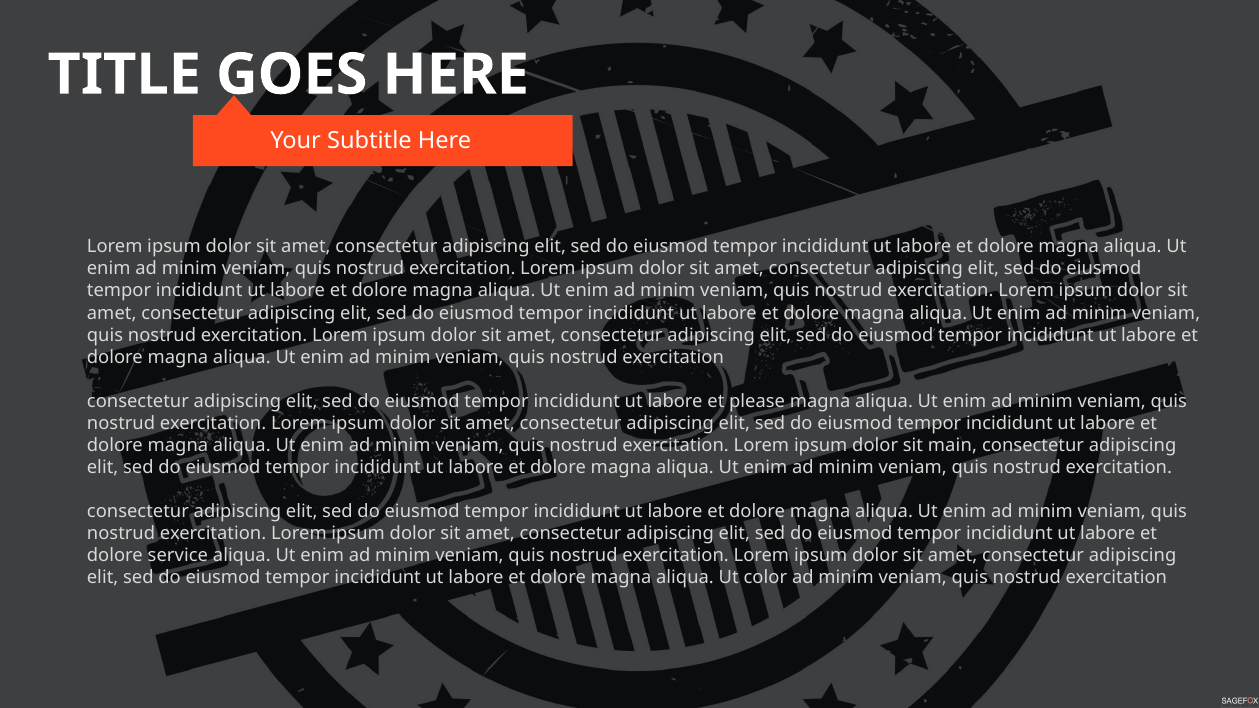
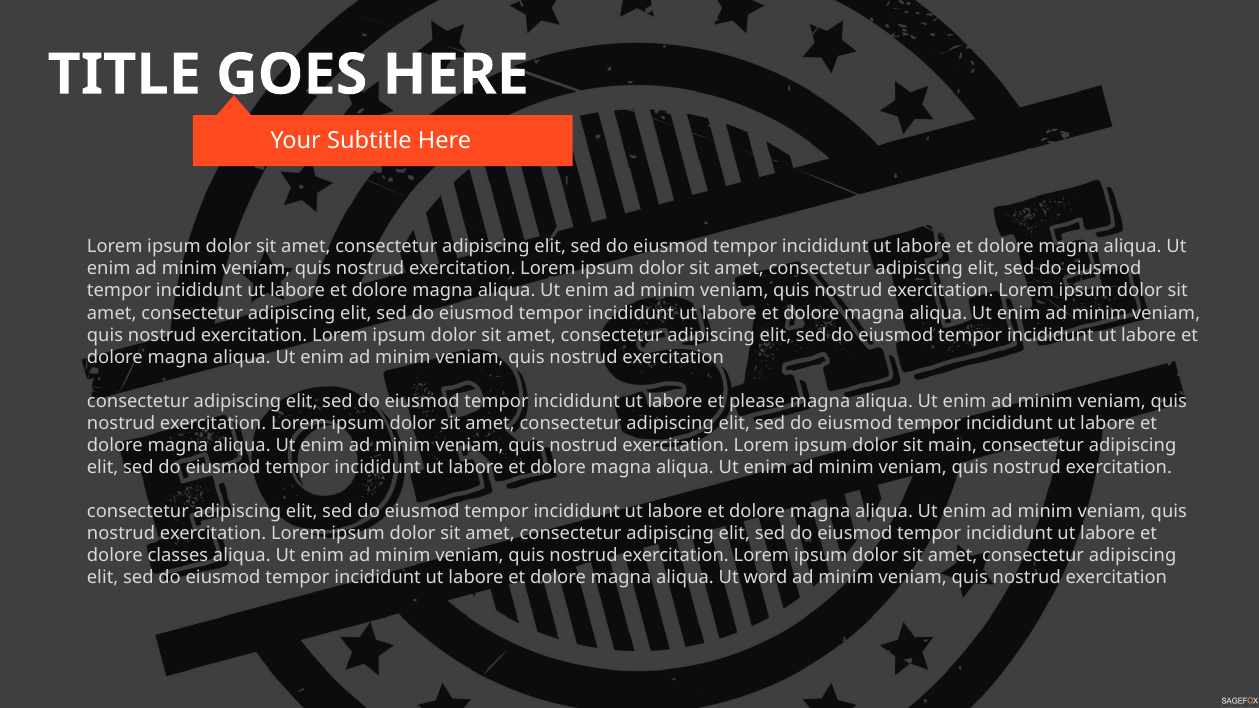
service: service -> classes (178, 556)
color: color -> word (765, 578)
